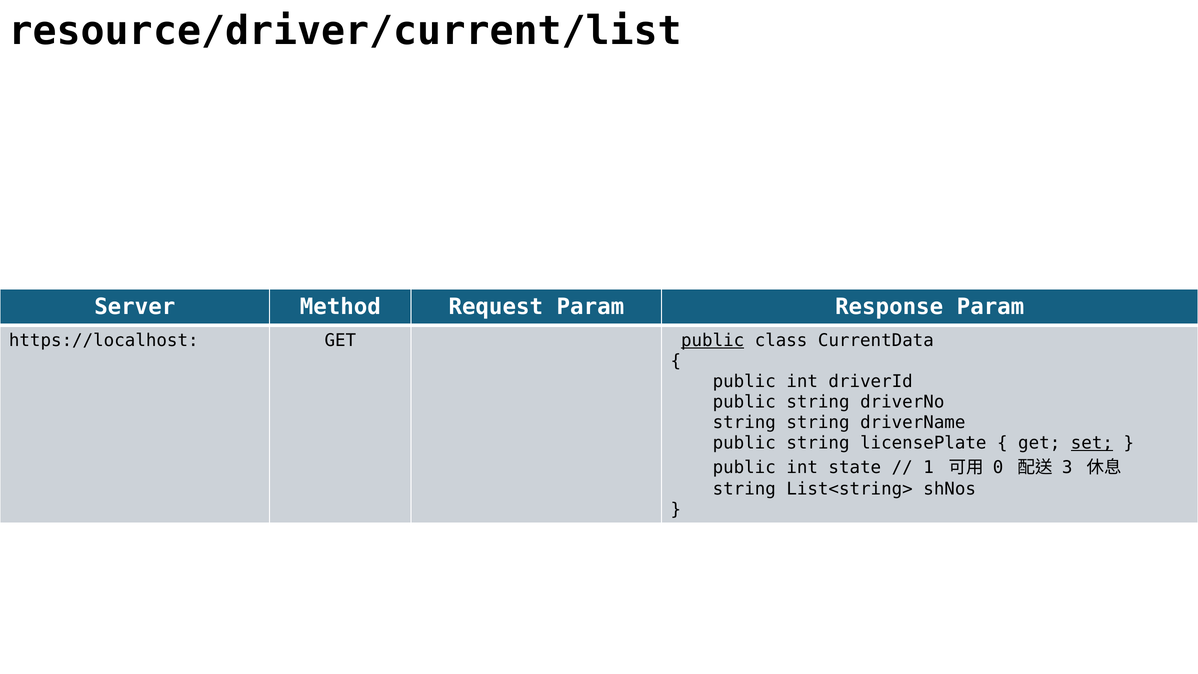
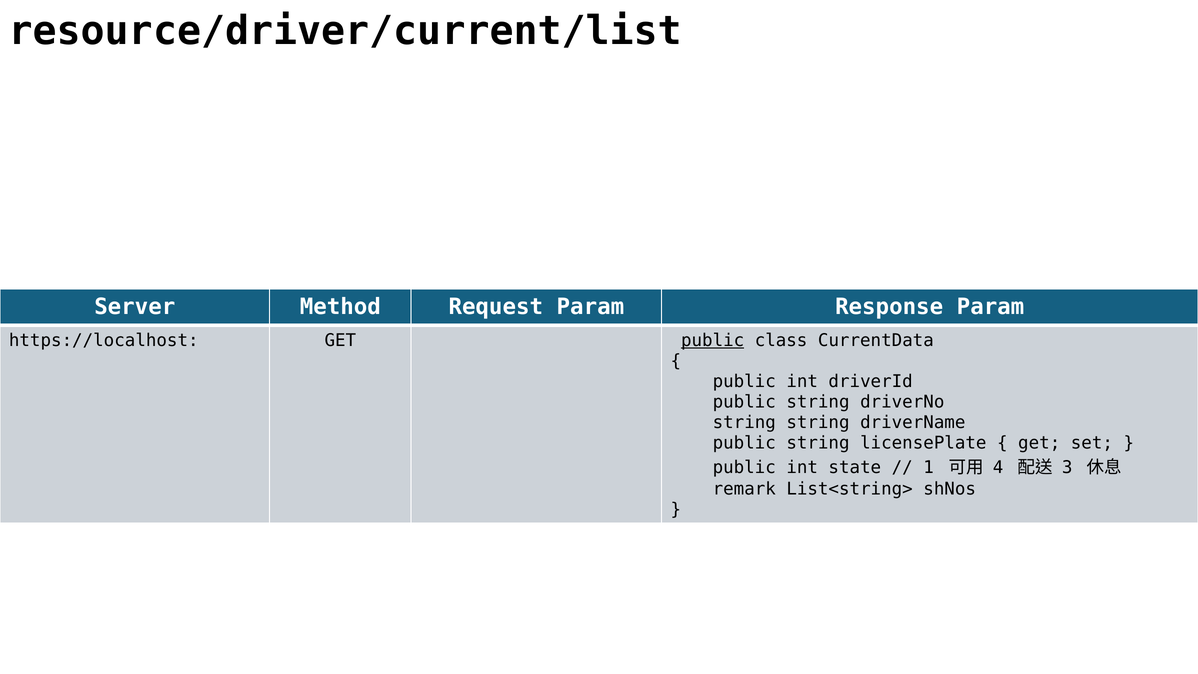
set underline: present -> none (1092, 443)
0: 0 -> 4 (998, 467)
string: string -> remark (744, 489)
